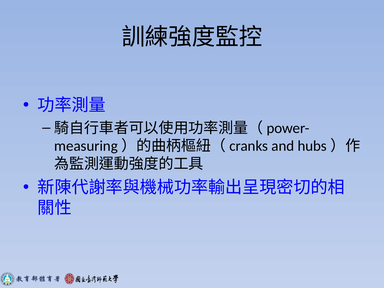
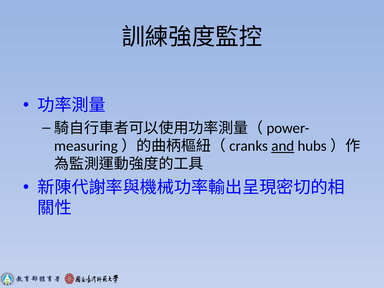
and underline: none -> present (283, 146)
